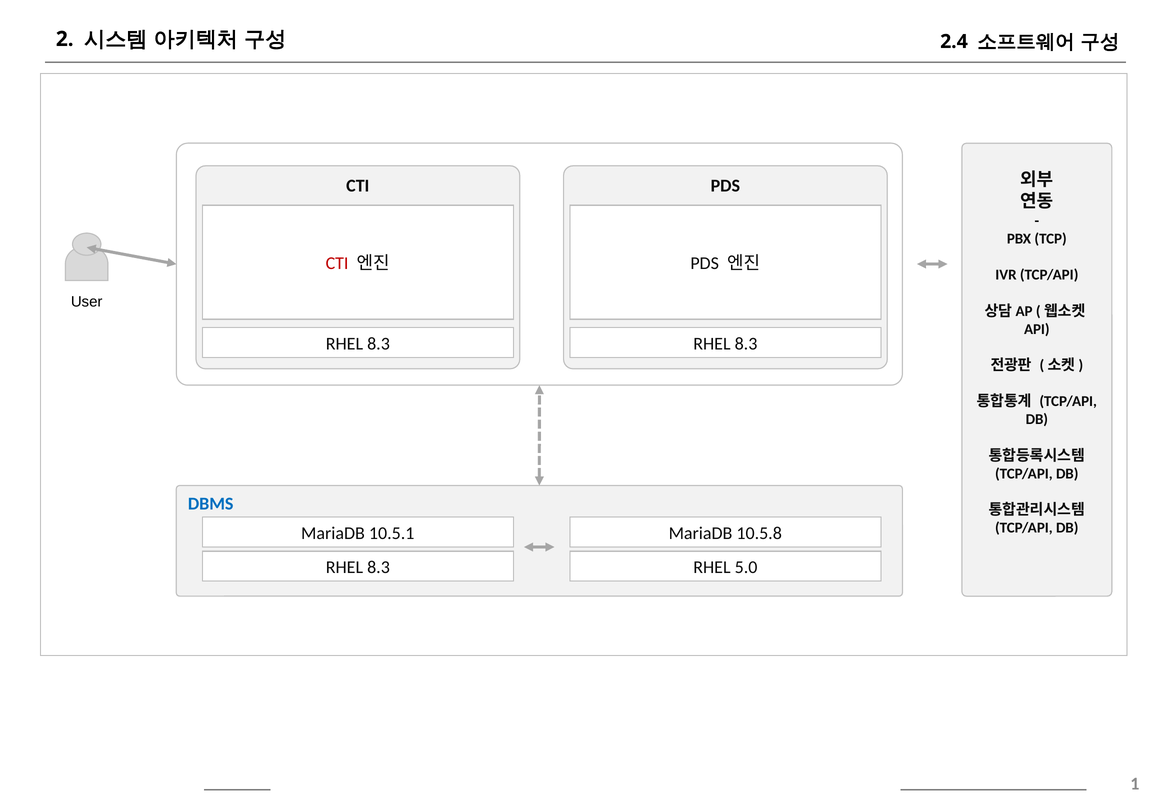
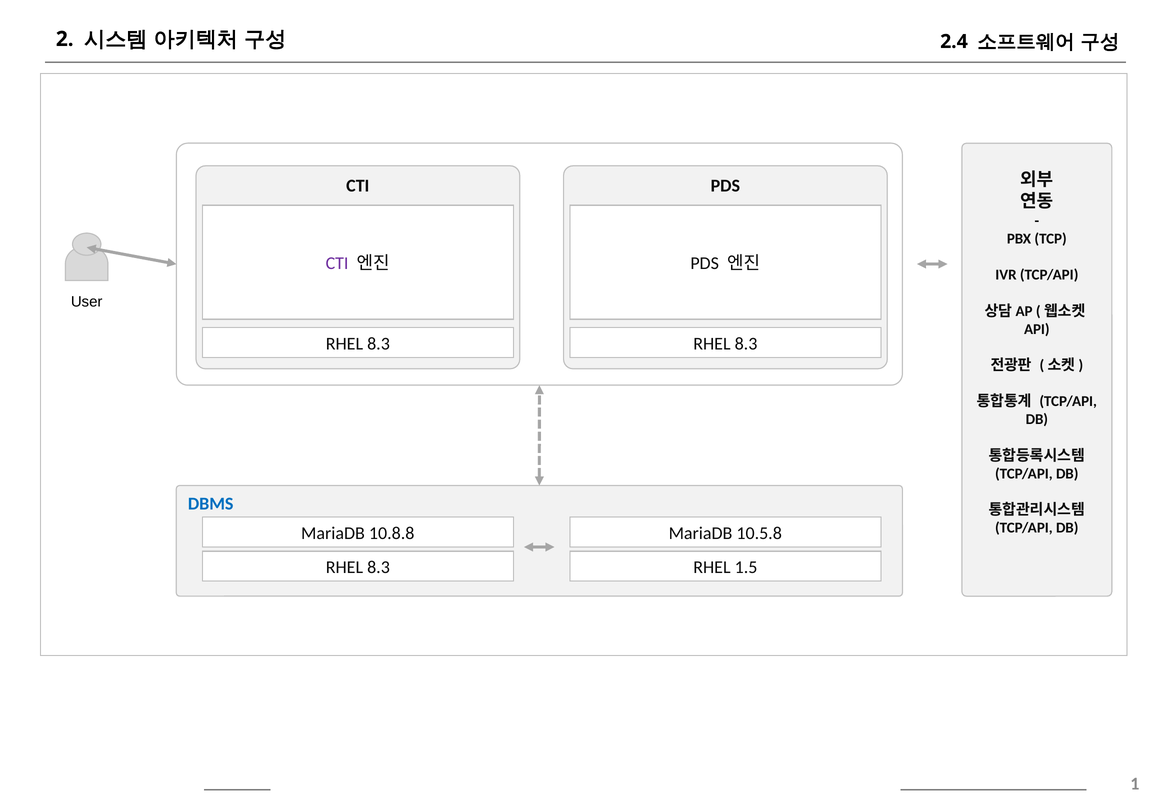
CTI colour: red -> purple (337, 263)
10.5.1: 10.5.1 -> 10.8.8 (392, 533)
5.0: 5.0 -> 1.5 (746, 567)
